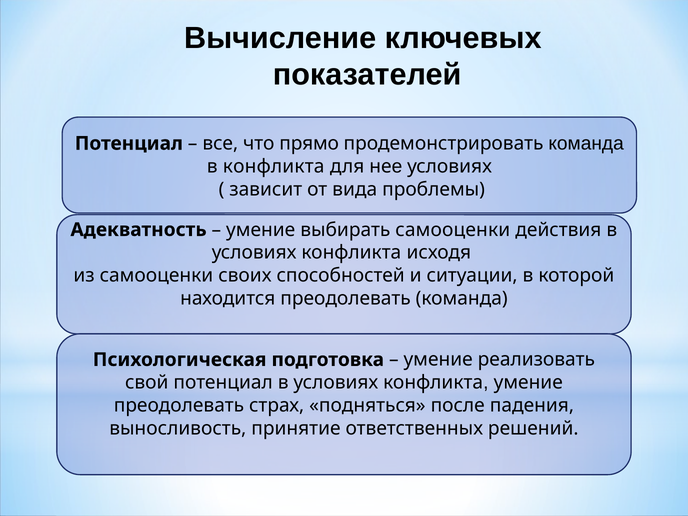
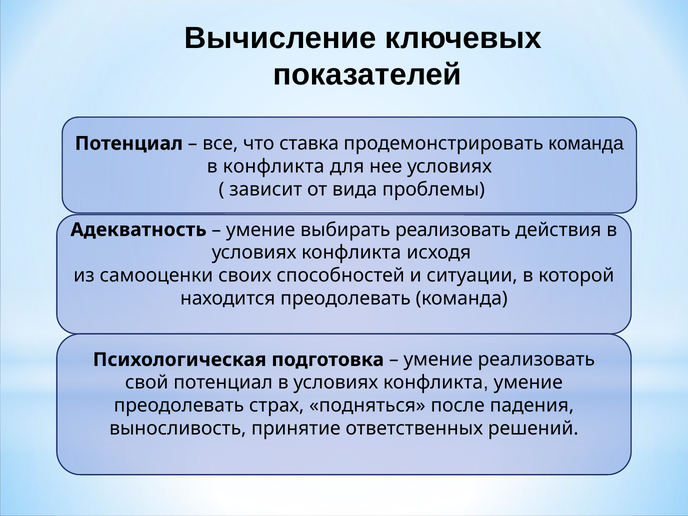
прямо: прямо -> ставка (309, 143)
выбирать самооценки: самооценки -> реализовать (453, 230)
